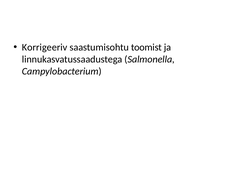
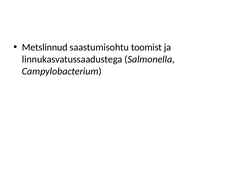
Korrigeeriv: Korrigeeriv -> Metslinnud (45, 47)
